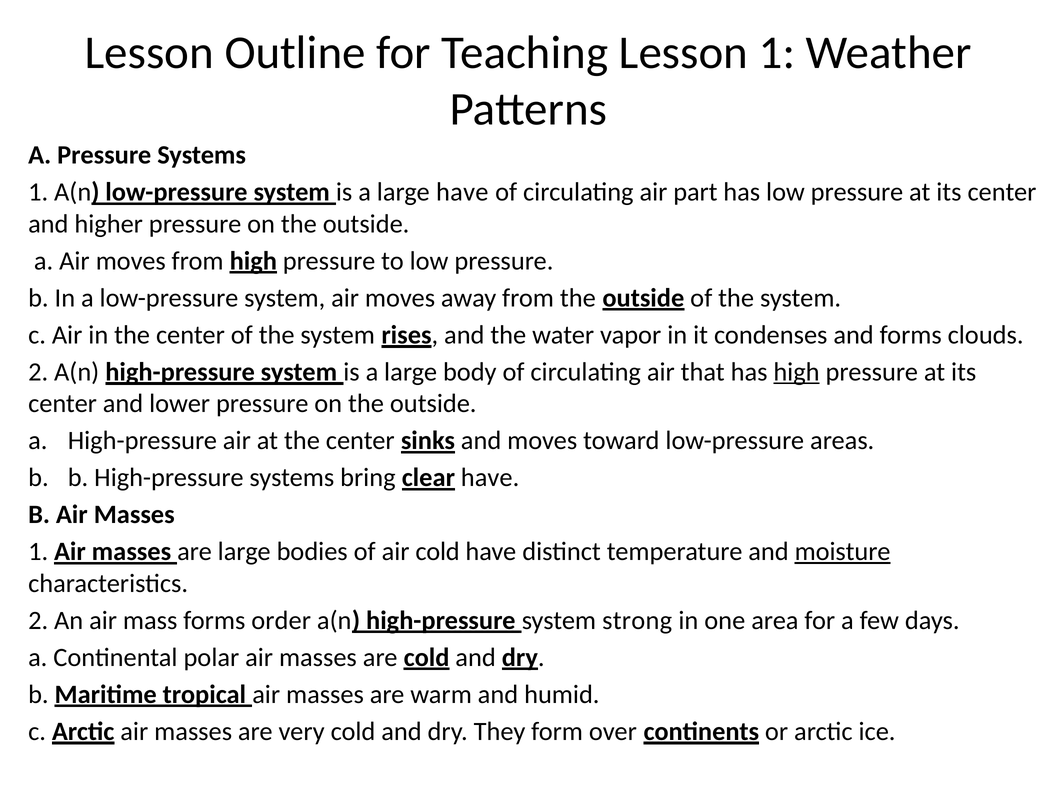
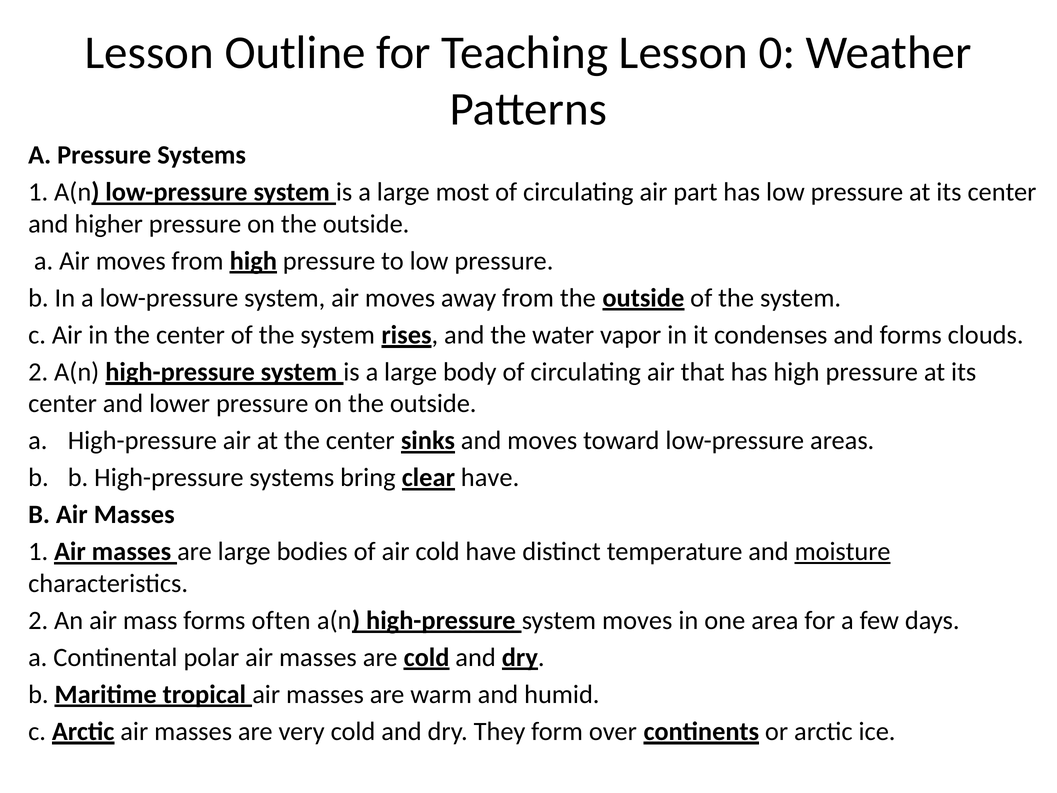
Lesson 1: 1 -> 0 (777, 53)
large have: have -> most (462, 192)
high underline: present -> none (796, 372)
order: order -> often (281, 620)
system strong: strong -> moves (637, 620)
